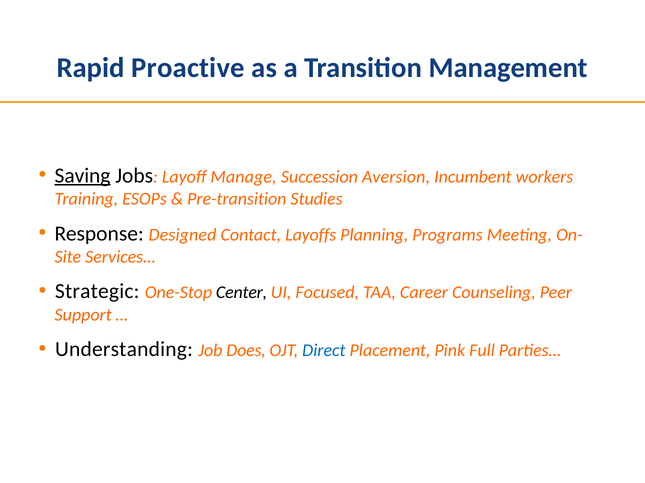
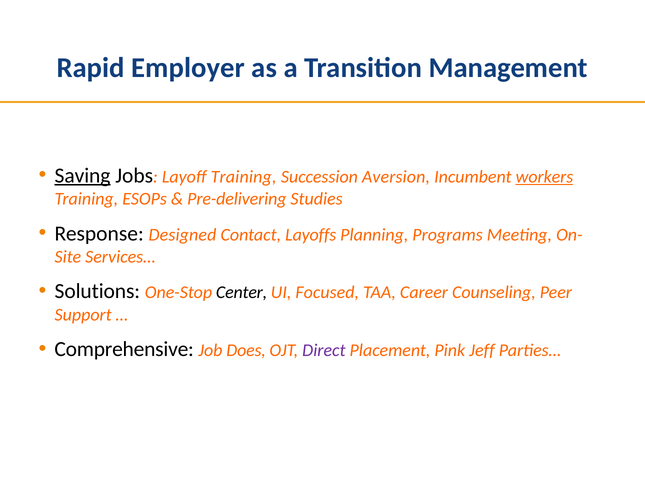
Proactive: Proactive -> Employer (188, 68)
Layoff Manage: Manage -> Training (244, 177)
workers underline: none -> present (544, 177)
Pre-transition: Pre-transition -> Pre-delivering (237, 199)
Strategic: Strategic -> Solutions (97, 292)
Understanding: Understanding -> Comprehensive (124, 350)
Direct colour: blue -> purple (324, 351)
Full: Full -> Jeff (482, 351)
